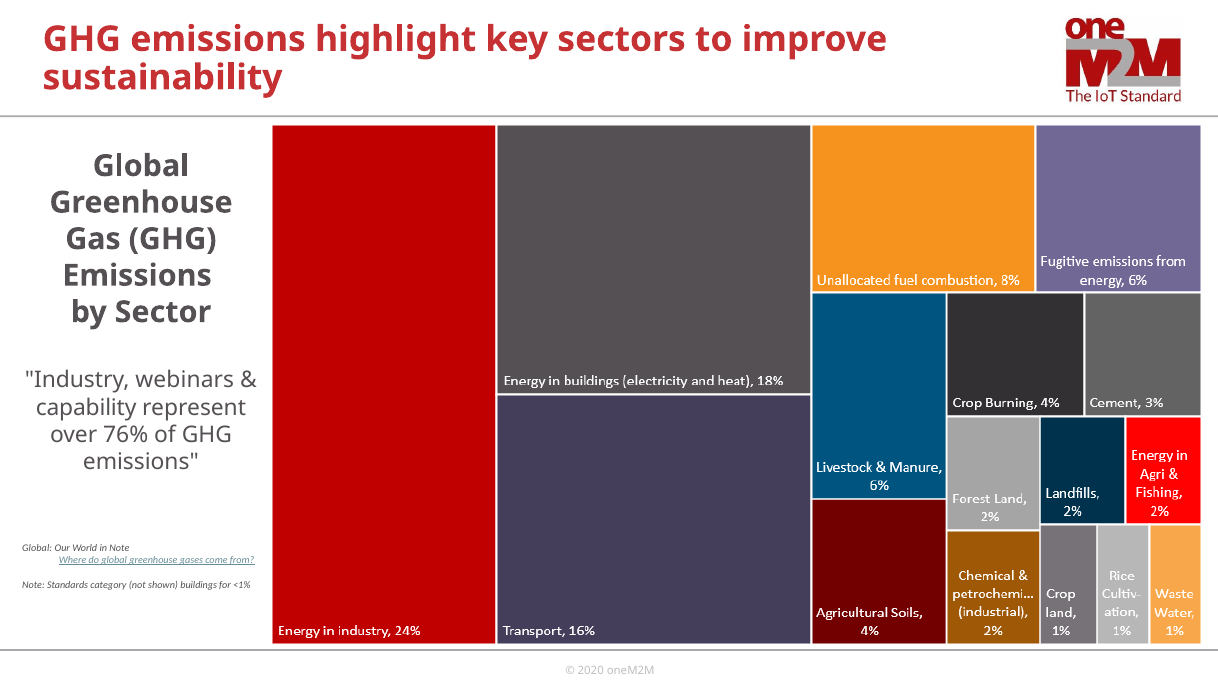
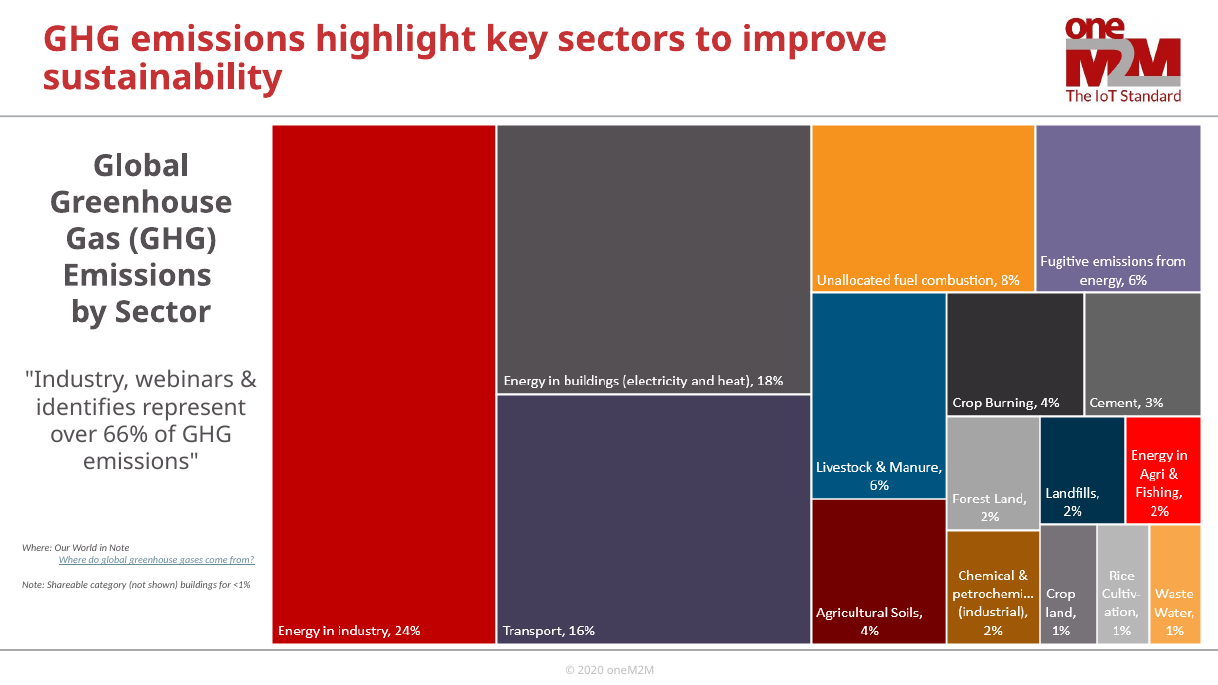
capability: capability -> identifies (86, 408)
76%: 76% -> 66% (126, 435)
Global: Global -> Where (37, 548)
Standards: Standards -> Shareable (68, 585)
